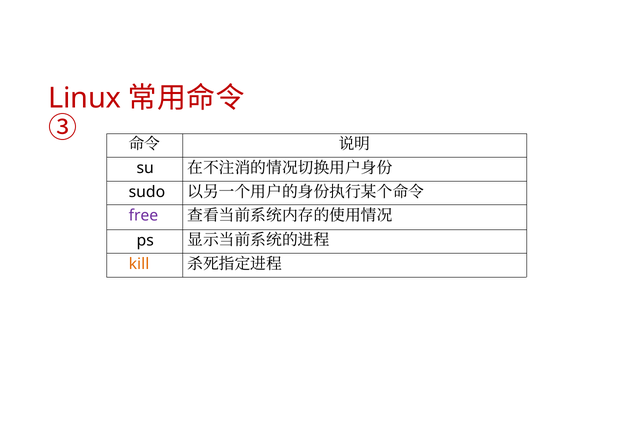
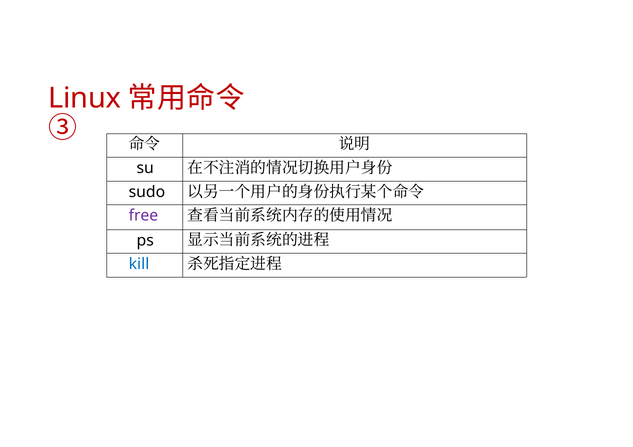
kill colour: orange -> blue (139, 264)
